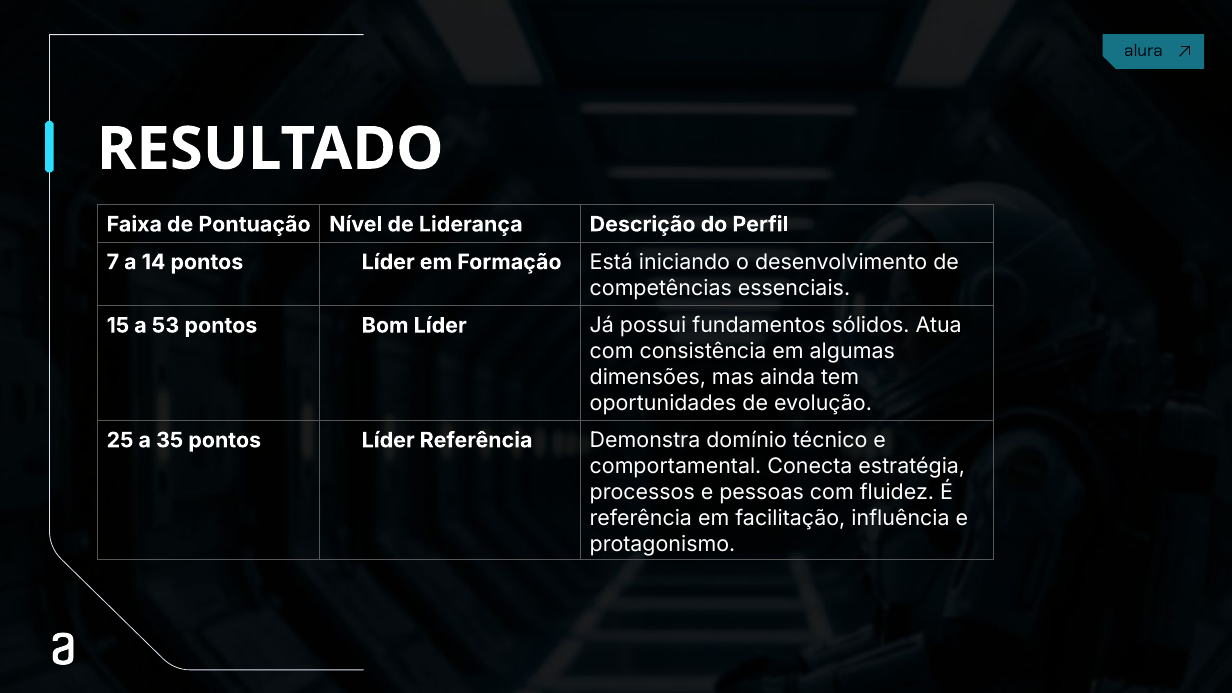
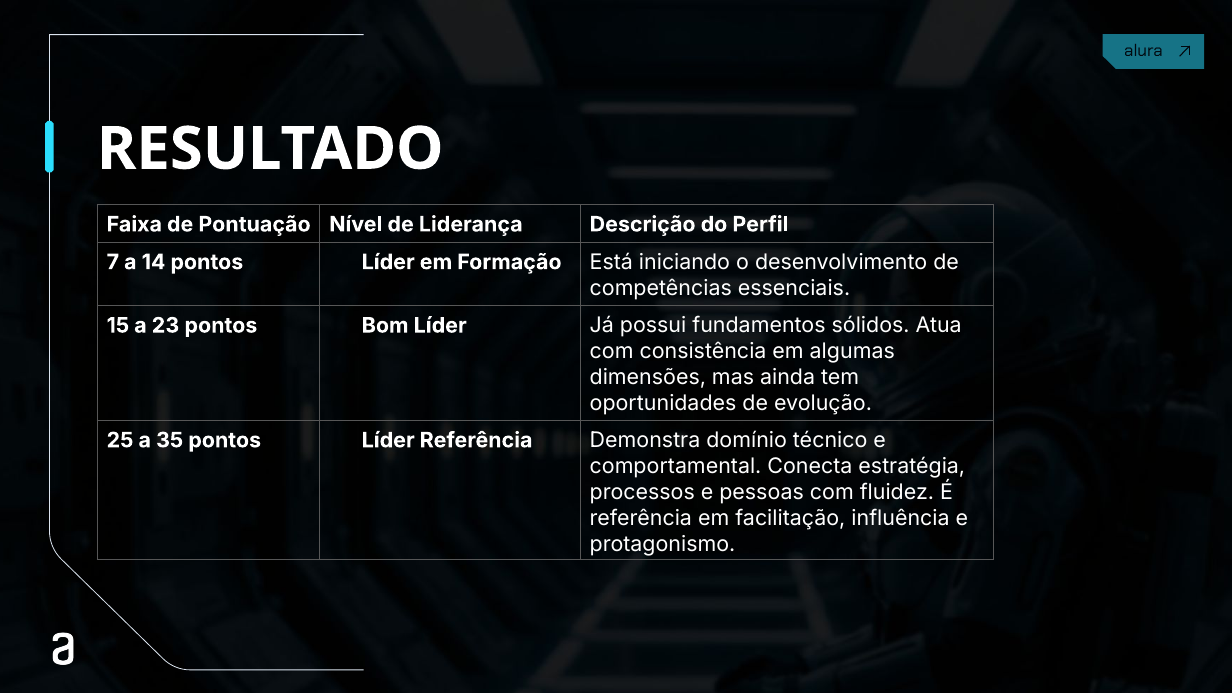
53: 53 -> 23 (165, 326)
